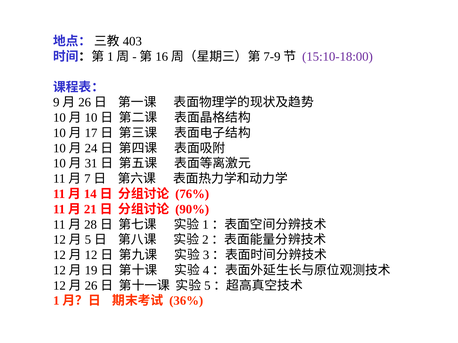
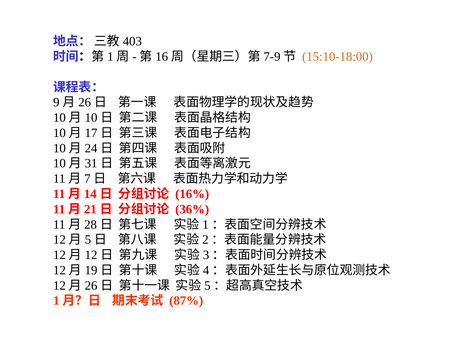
15:10-18:00 colour: purple -> orange (337, 57)
76%: 76% -> 16% (192, 194)
90%: 90% -> 36% (192, 210)
36%: 36% -> 87% (186, 301)
